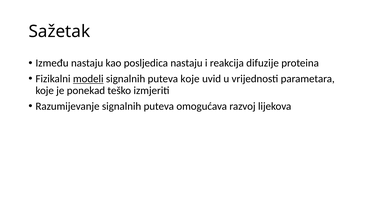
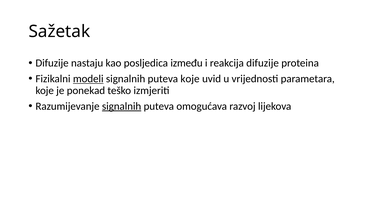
Između: Između -> Difuzije (52, 63)
posljedica nastaju: nastaju -> između (187, 63)
signalnih underline: none -> present (122, 106)
